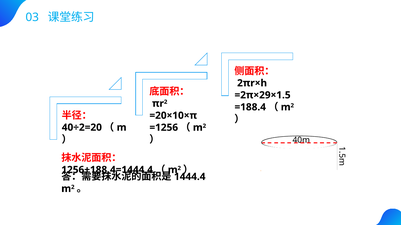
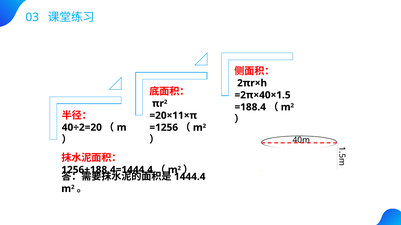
=2π×29×1.5: =2π×29×1.5 -> =2π×40×1.5 (263, 95)
=20×10×π: =20×10×π -> =20×11×π (173, 116)
